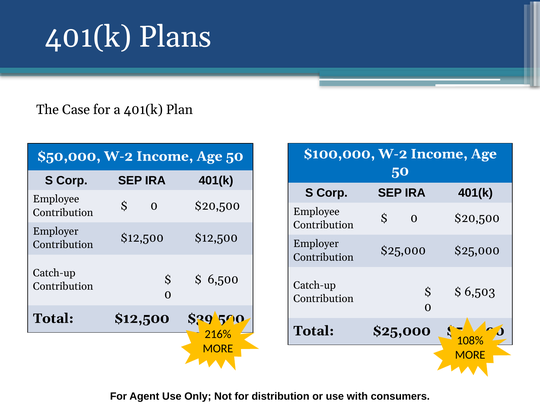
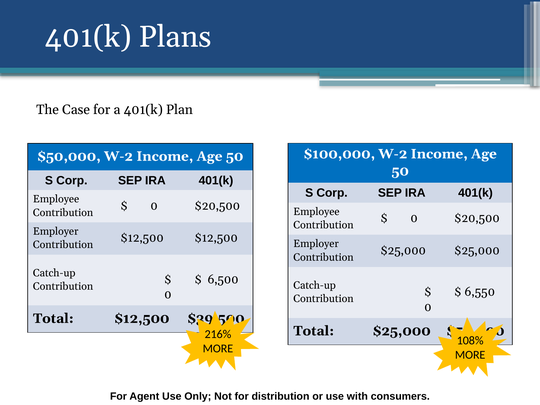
6,503: 6,503 -> 6,550 (480, 292)
